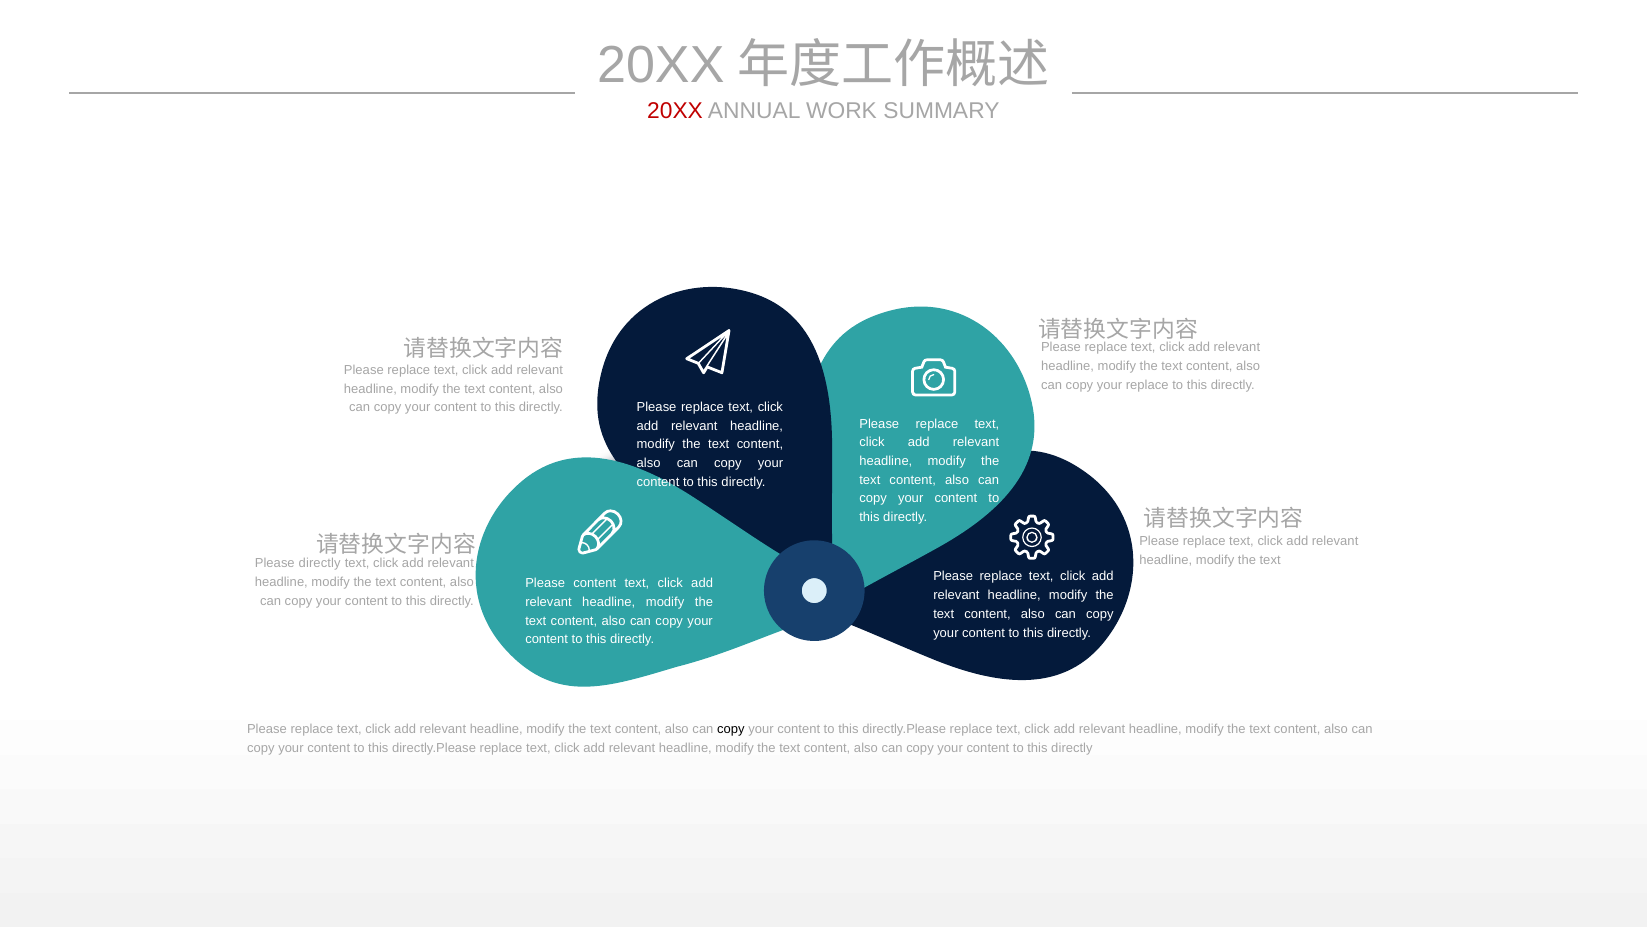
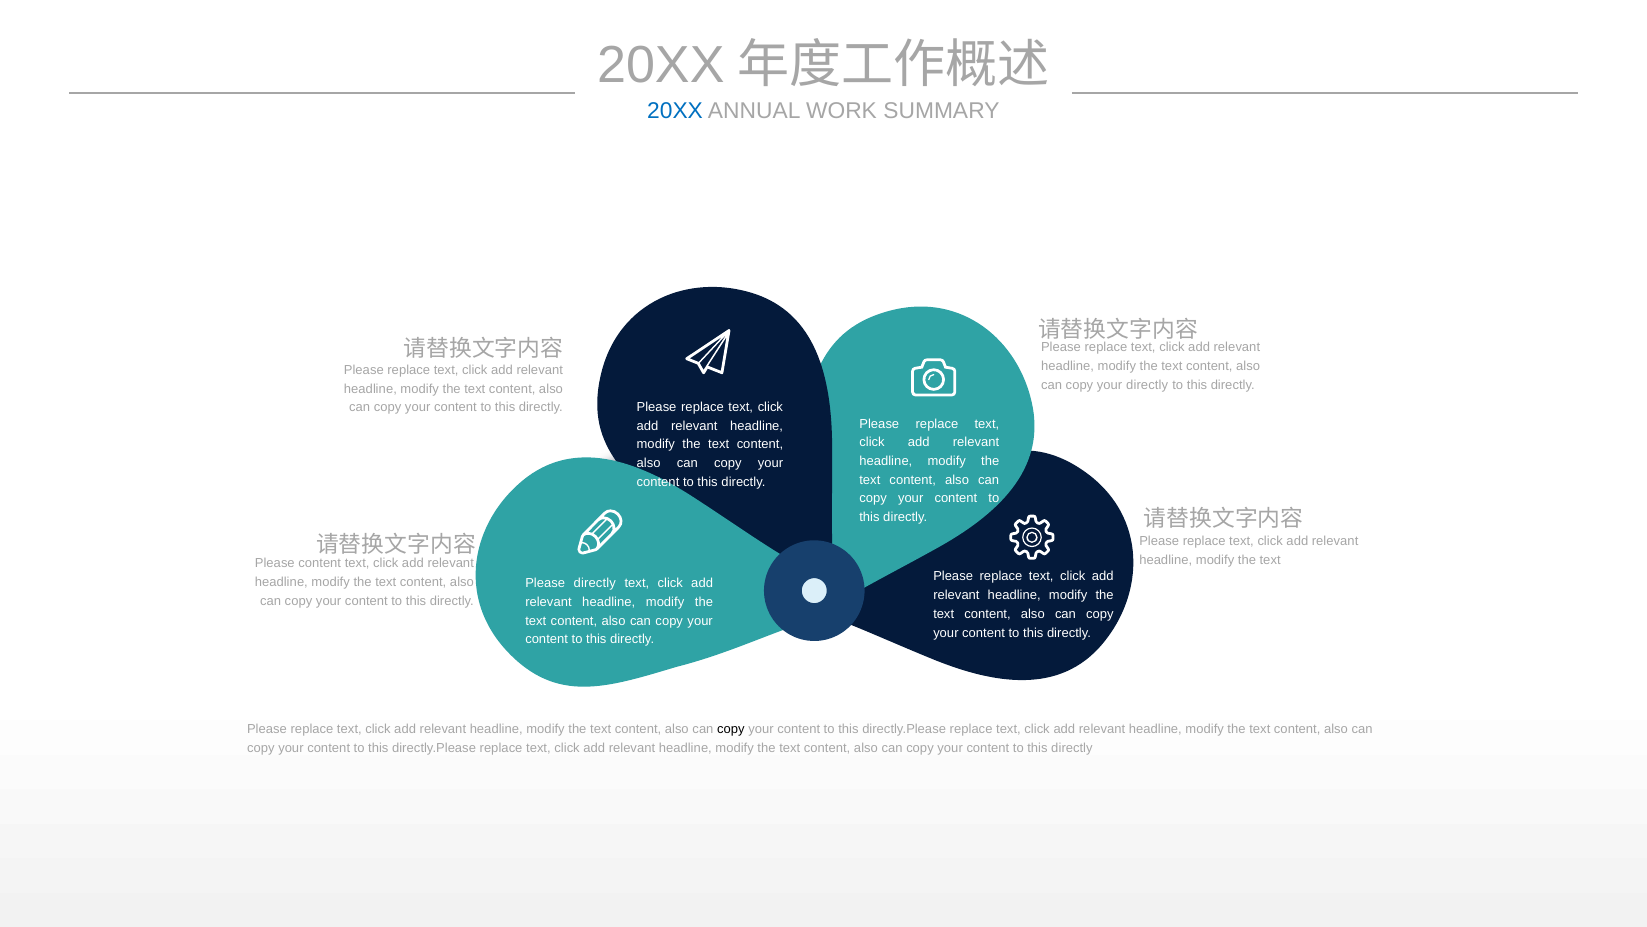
20XX colour: red -> blue (675, 111)
your replace: replace -> directly (1147, 385)
Please directly: directly -> content (320, 563)
Please content: content -> directly (595, 583)
